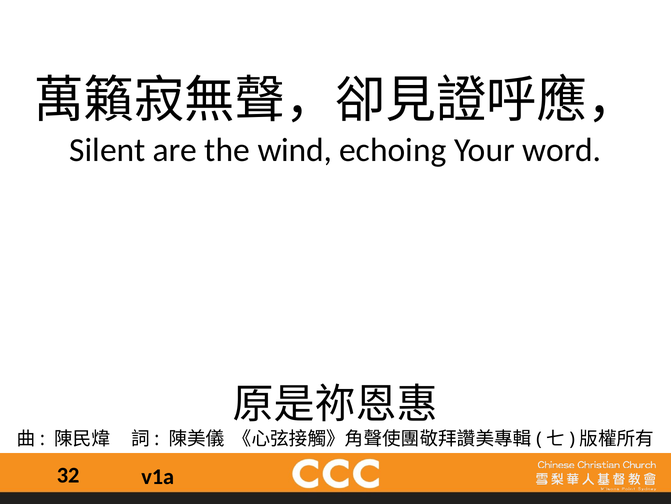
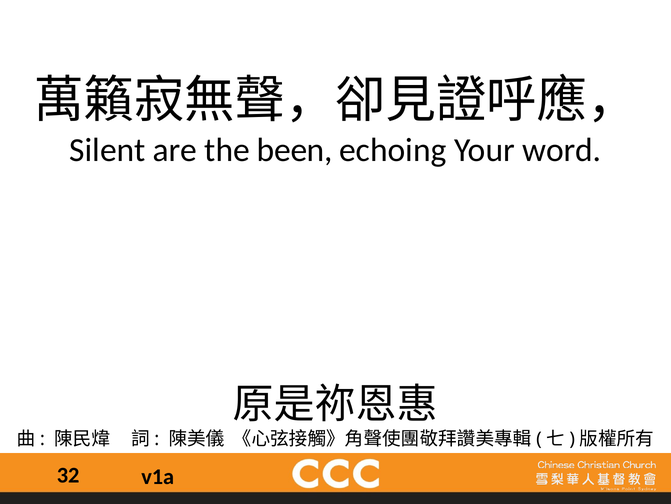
wind: wind -> been (295, 150)
